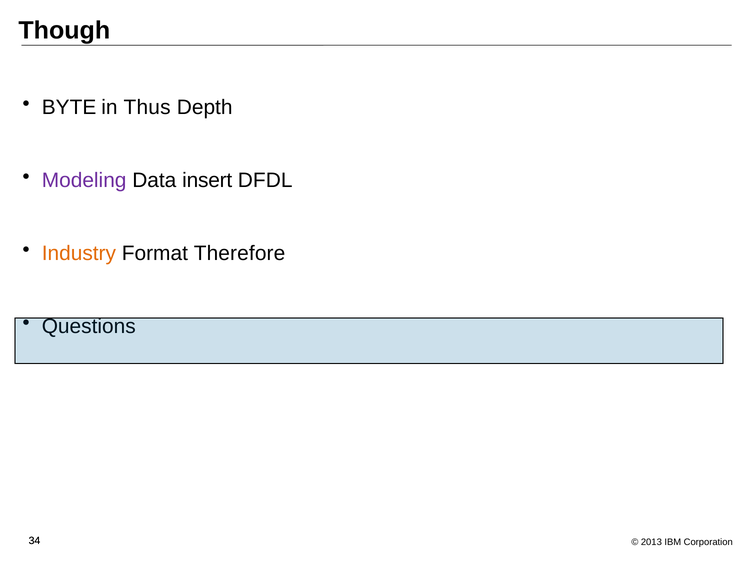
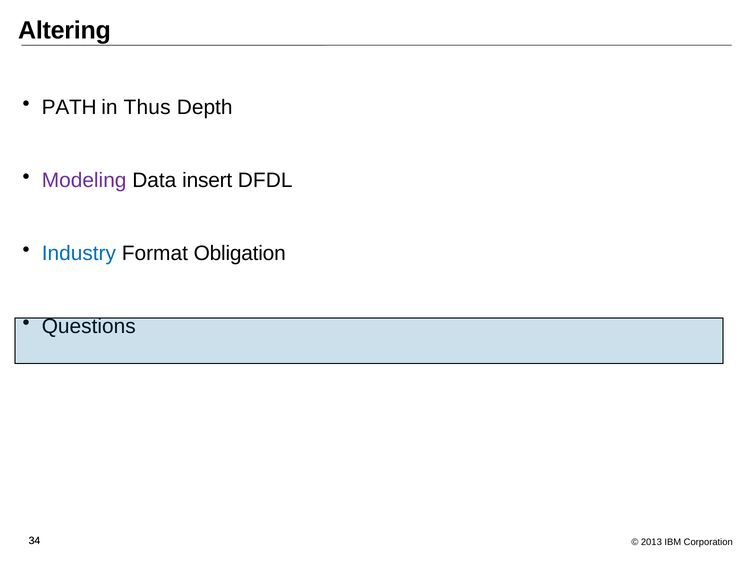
Though: Though -> Altering (64, 30)
BYTE: BYTE -> PATH (69, 107)
Industry colour: orange -> blue (79, 253)
Therefore: Therefore -> Obligation (240, 253)
